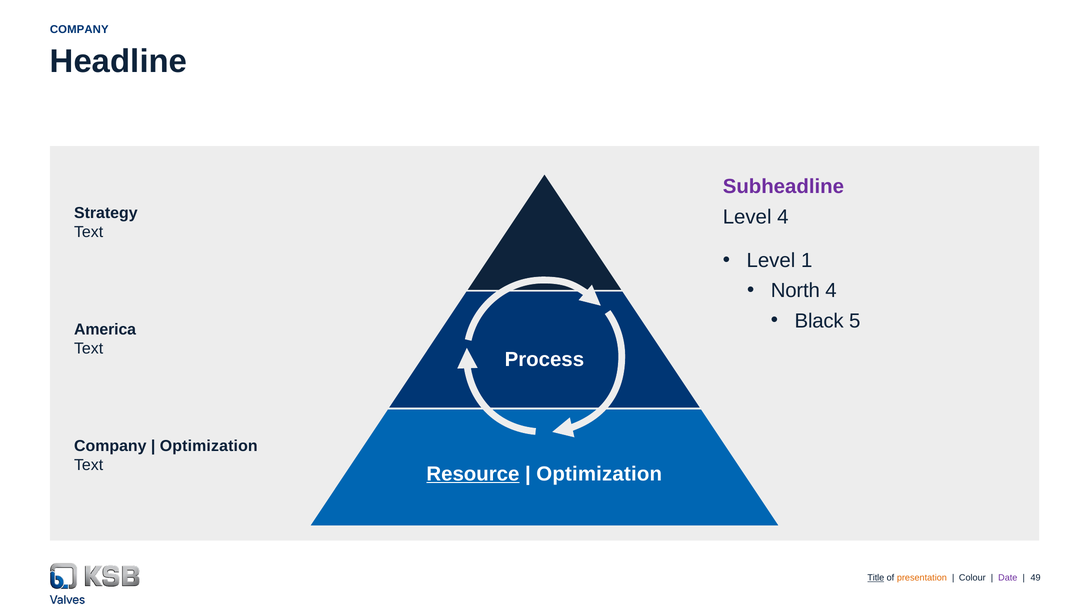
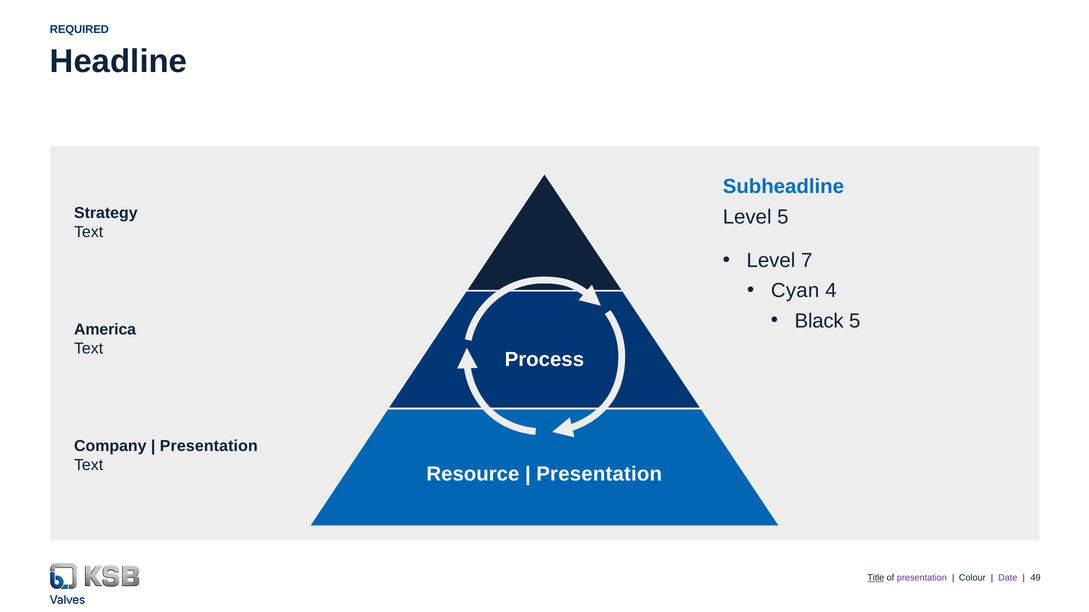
COMPANY: COMPANY -> REQUIRED (79, 30)
Subheadline colour: purple -> blue (783, 187)
Level 4: 4 -> 5 (783, 217)
1: 1 -> 7 (807, 261)
North: North -> Cyan (795, 291)
Optimization: Optimization -> Presentation (209, 446)
Resource underline: present -> none (473, 474)
Optimization: Optimization -> Presentation (599, 474)
presentation colour: orange -> purple (922, 579)
